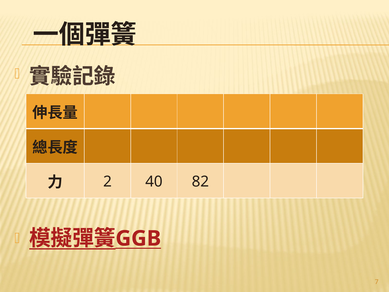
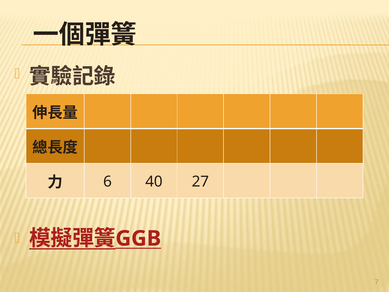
2: 2 -> 6 (107, 181)
82: 82 -> 27 (200, 181)
